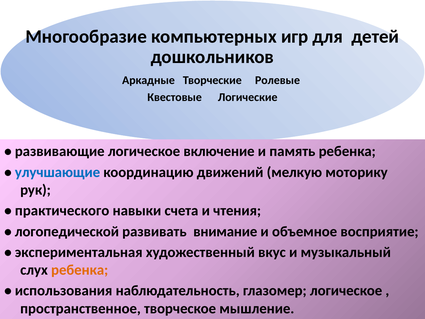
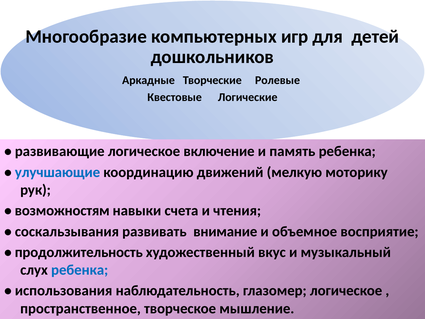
практического: практического -> возможностям (62, 211)
логопедической: логопедической -> соскальзывания (67, 231)
экспериментальная: экспериментальная -> продолжительность (79, 252)
ребенка colour: orange -> blue (80, 270)
